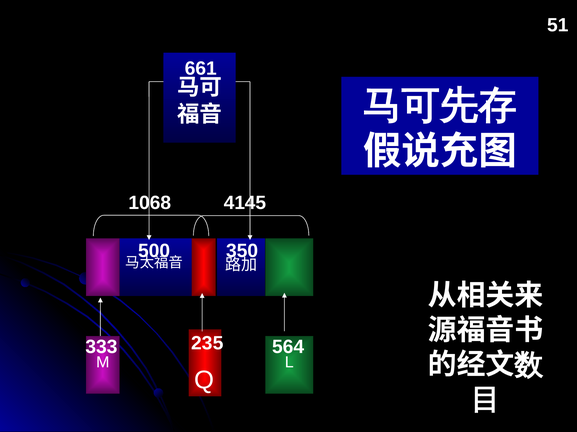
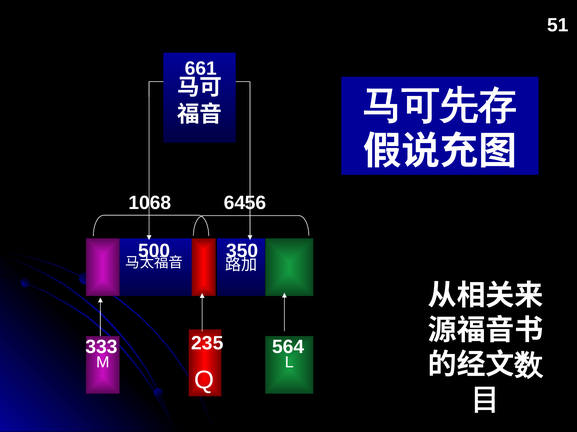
4145: 4145 -> 6456 (245, 203)
